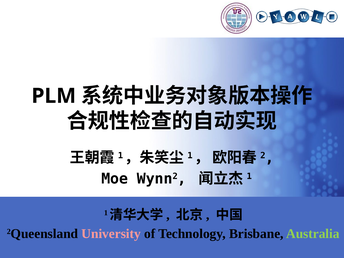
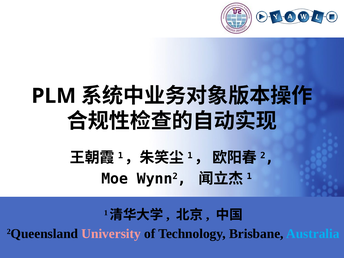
Australia colour: light green -> light blue (313, 234)
